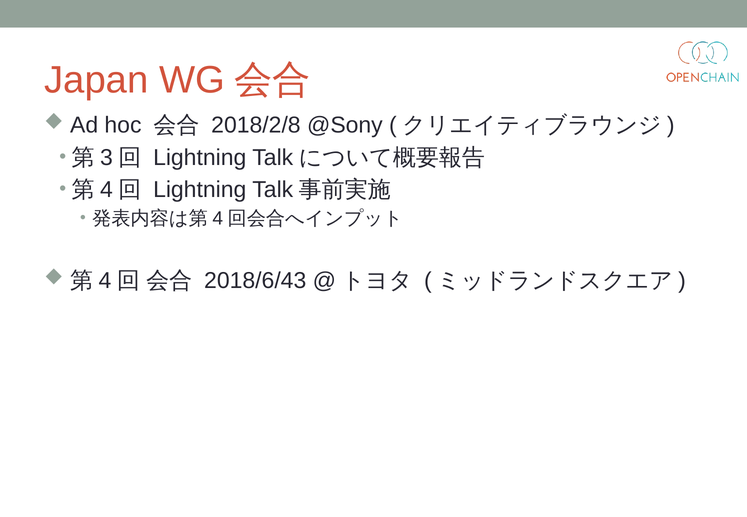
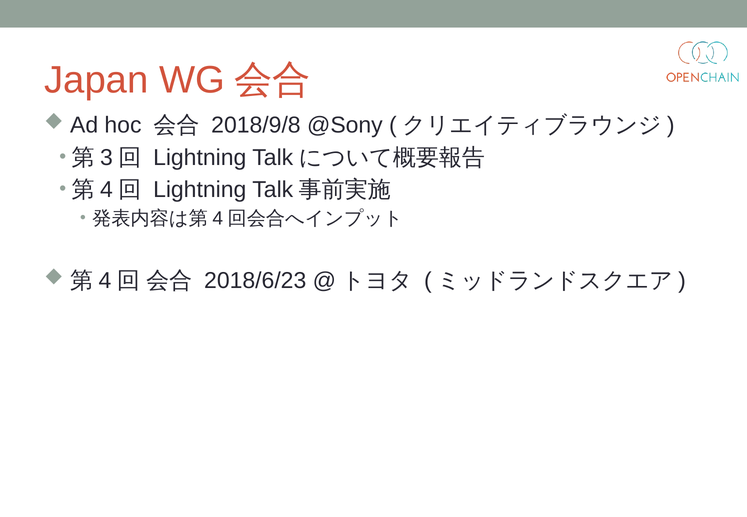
2018/2/8: 2018/2/8 -> 2018/9/8 (256, 125)
2018/6/43: 2018/6/43 -> 2018/6/23 (255, 281)
